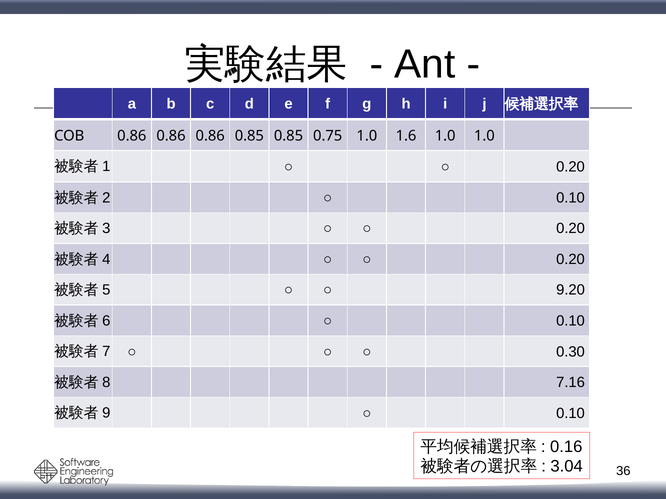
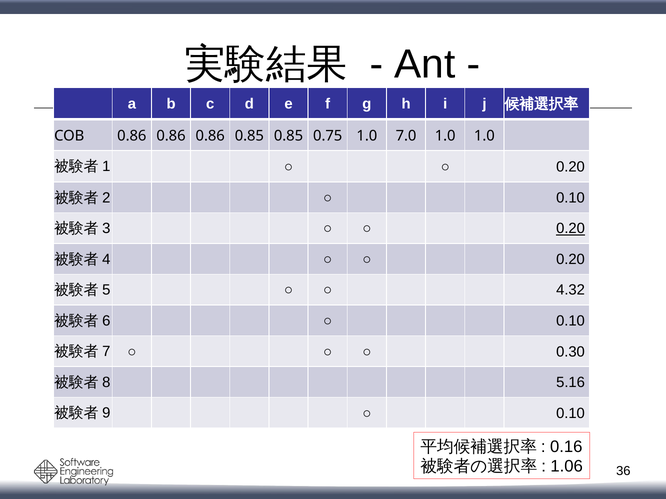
1.6: 1.6 -> 7.0 (406, 136)
0.20 underline: none -> present (571, 229)
9.20: 9.20 -> 4.32 (571, 290)
7.16: 7.16 -> 5.16 (571, 383)
3.04: 3.04 -> 1.06 (567, 467)
